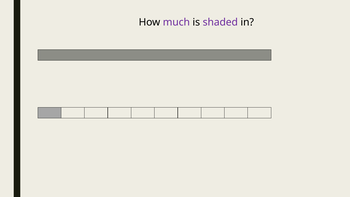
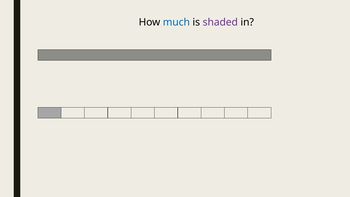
much colour: purple -> blue (176, 22)
